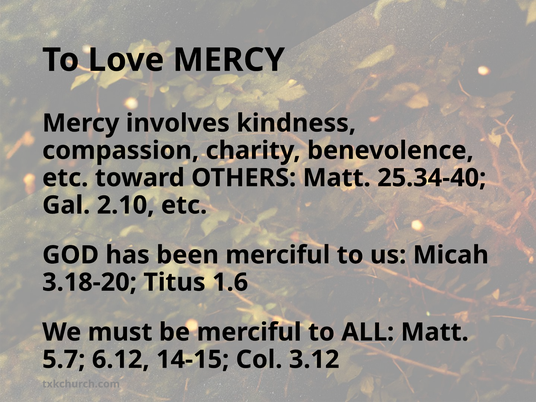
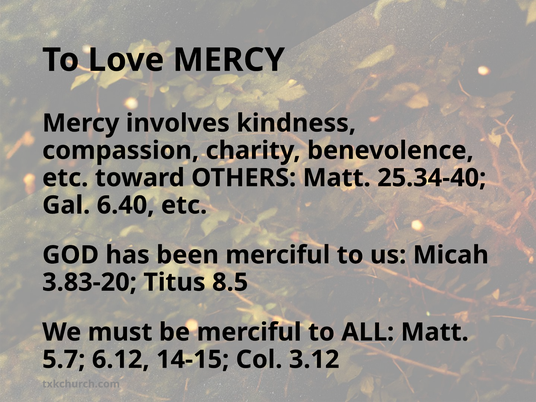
2.10: 2.10 -> 6.40 (126, 205)
3.18-20: 3.18-20 -> 3.83-20 (90, 282)
1.6: 1.6 -> 8.5 (230, 282)
